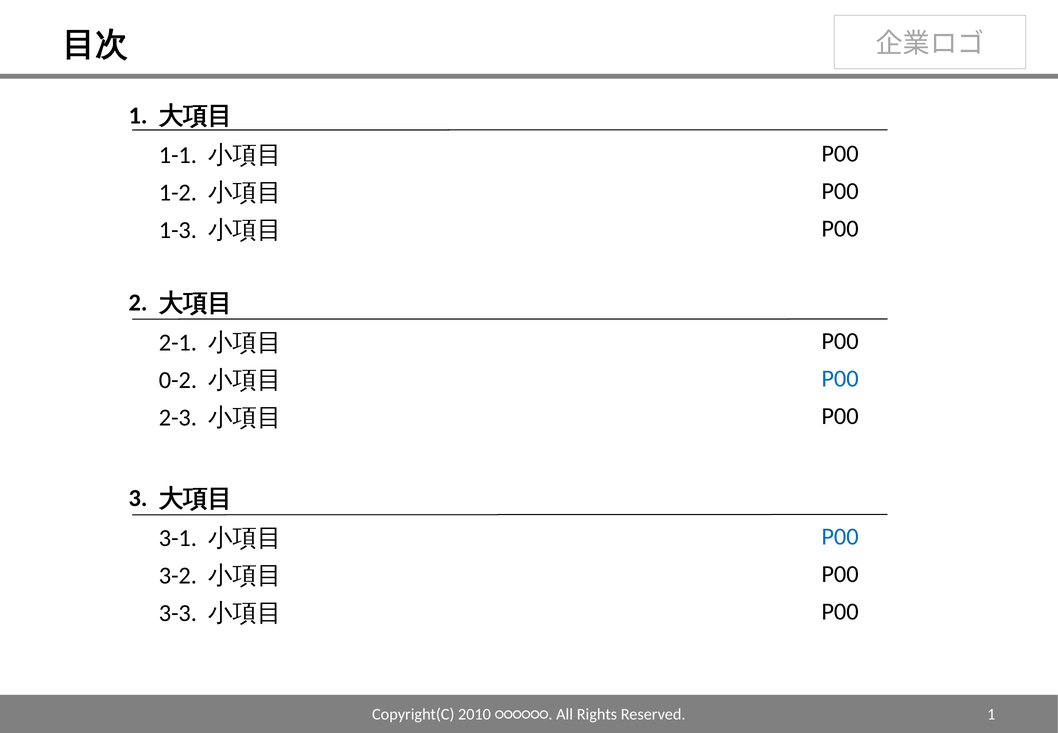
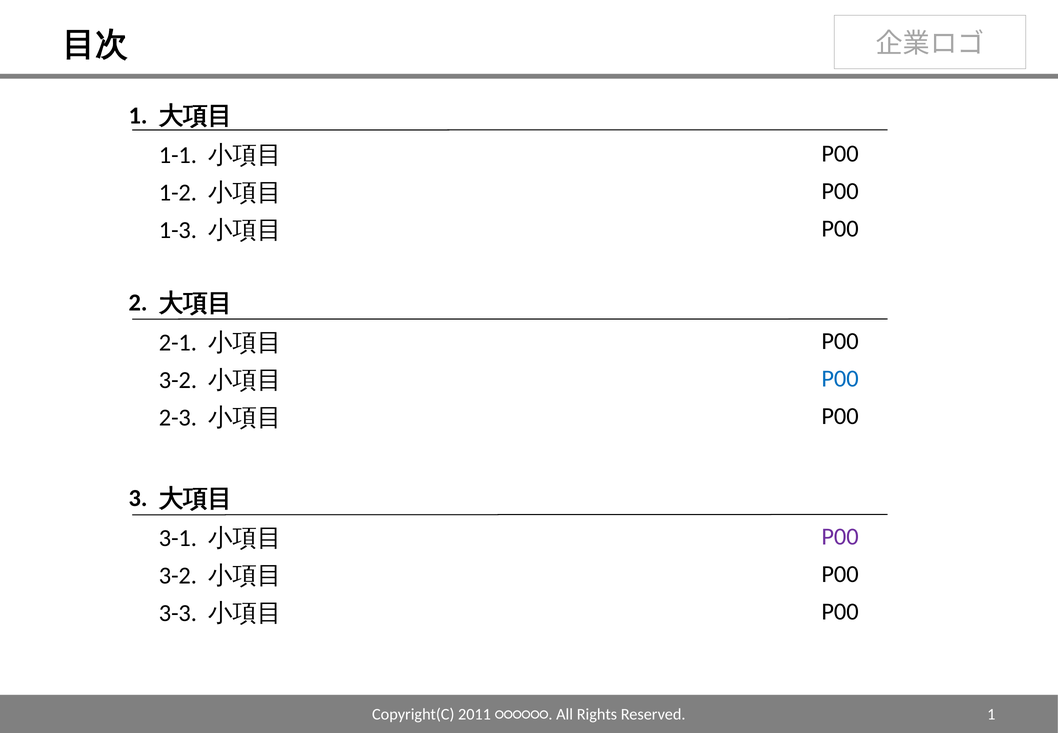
0-2: 0-2 -> 3-2 (178, 380)
P00 colour: blue -> purple (840, 536)
2010: 2010 -> 2011 (474, 714)
